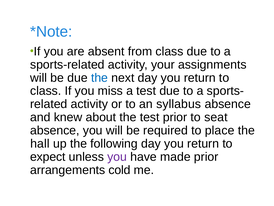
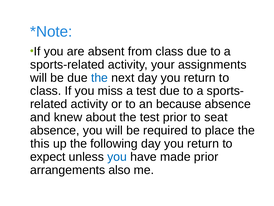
syllabus: syllabus -> because (179, 104)
hall: hall -> this (40, 143)
you colour: purple -> blue (117, 157)
cold: cold -> also (120, 170)
